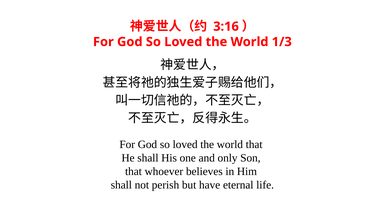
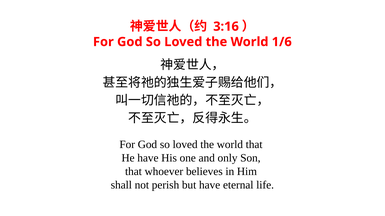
1/3: 1/3 -> 1/6 (282, 42)
He shall: shall -> have (148, 158)
